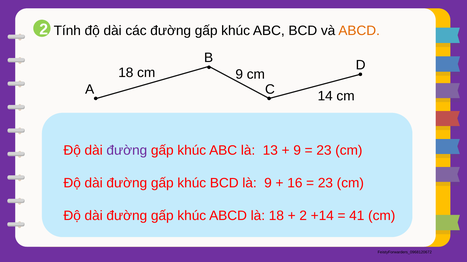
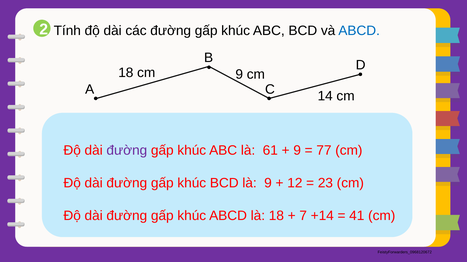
ABCD colour: orange -> blue (359, 31)
13: 13 -> 61 (270, 151)
23: 23 -> 77 (324, 151)
16: 16 -> 12 (295, 184)
2: 2 -> 7 (303, 216)
